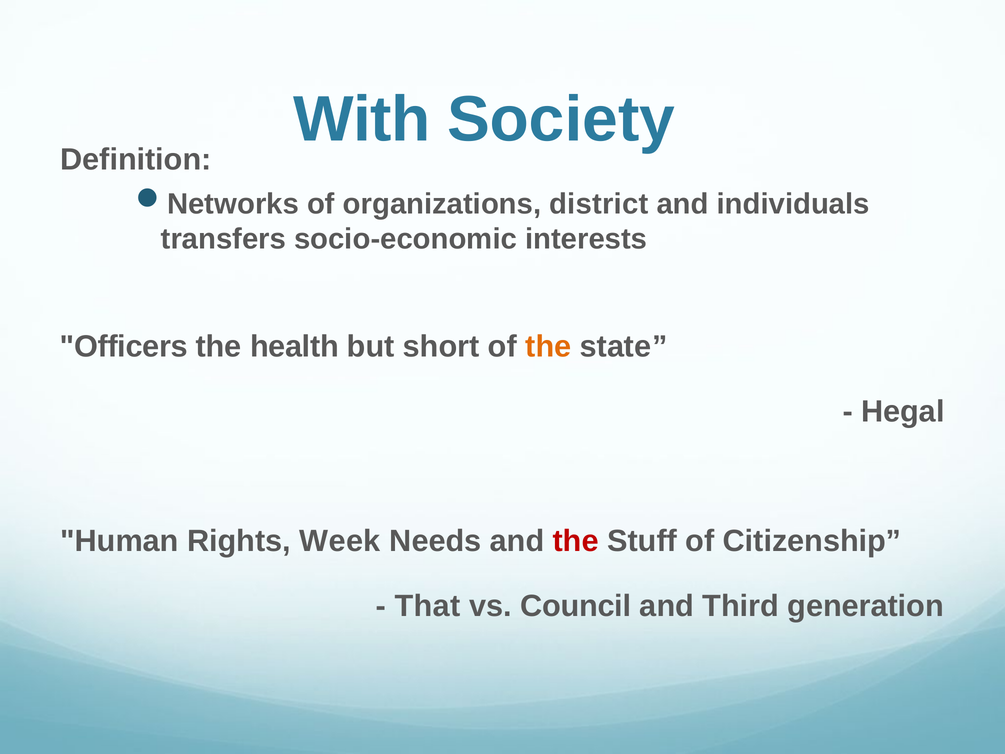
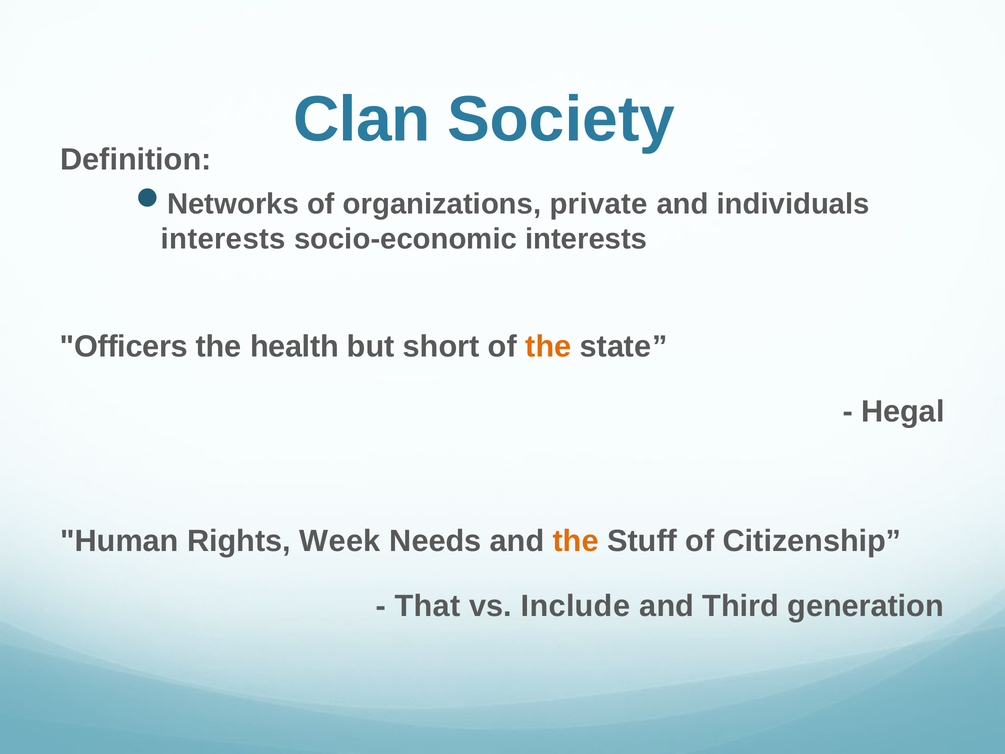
With: With -> Clan (362, 120)
district: district -> private (599, 204)
transfers: transfers -> interests (223, 239)
the colour: red -> orange (576, 541)
Council: Council -> Include (576, 606)
